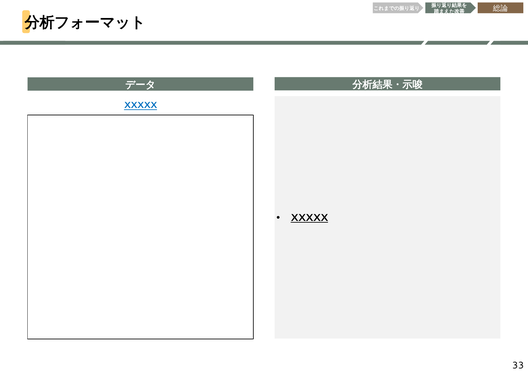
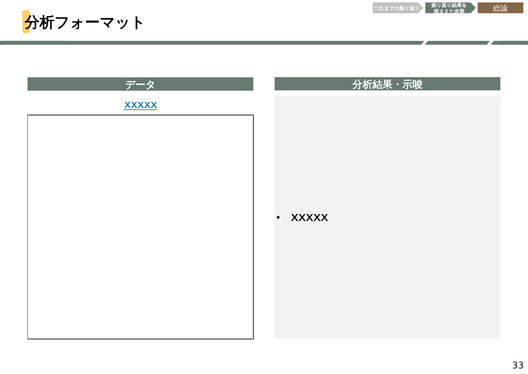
XXXXX underline: present -> none (309, 218)
